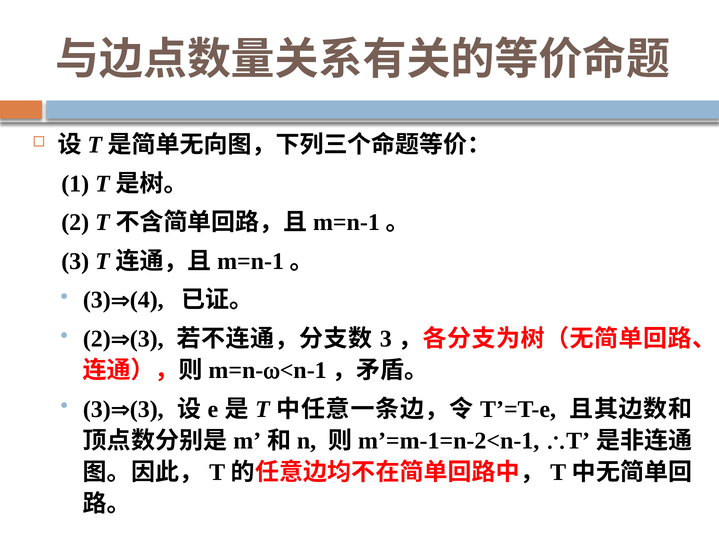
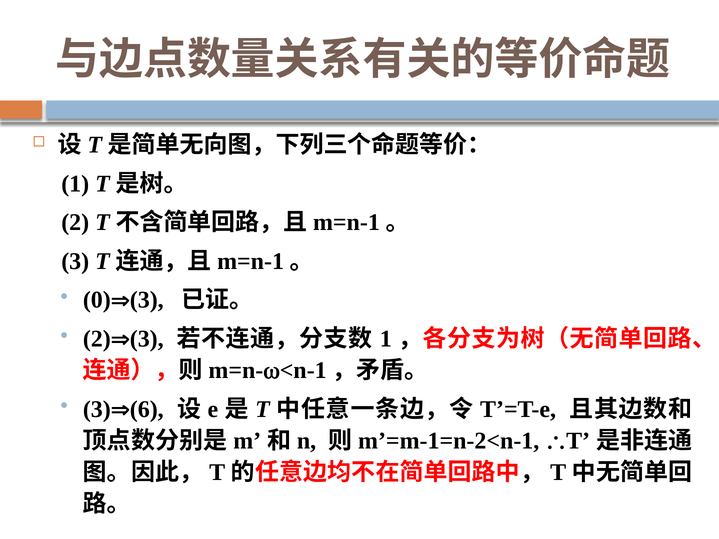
3: 3 -> 0 (97, 300)
4: 4 -> 3 (147, 300)
3: 3 -> 1 (386, 339)
3: 3 -> 6 (147, 409)
